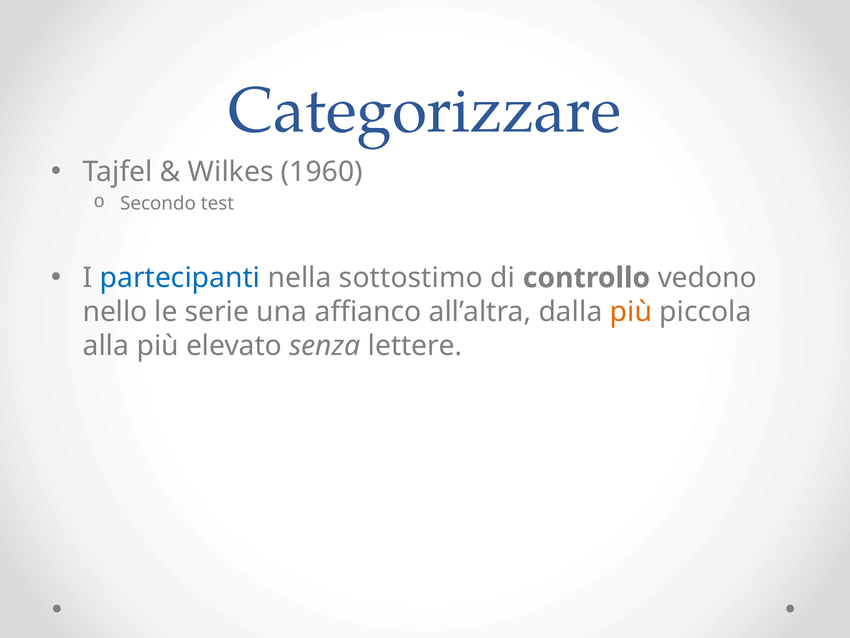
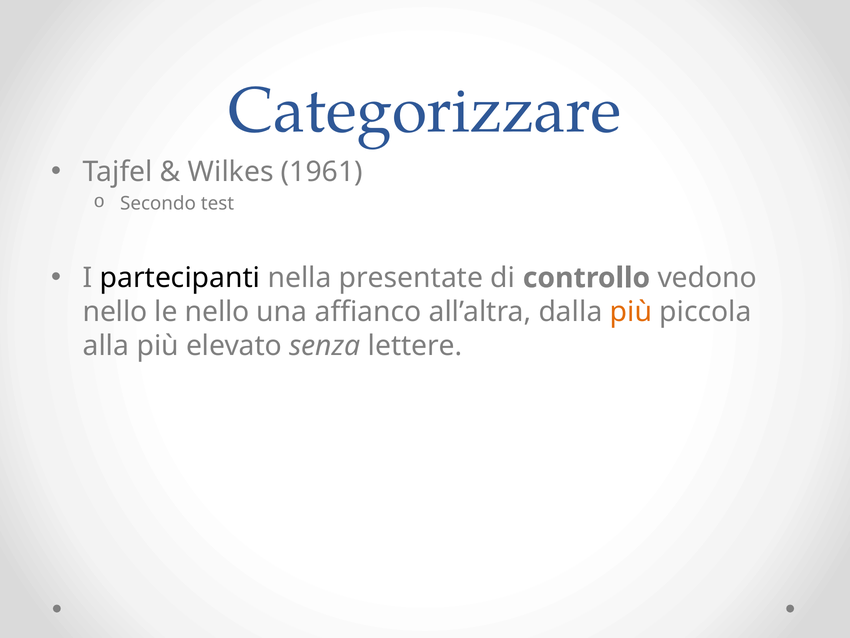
1960: 1960 -> 1961 (322, 172)
partecipanti colour: blue -> black (180, 278)
sottostimo: sottostimo -> presentate (411, 278)
le serie: serie -> nello (217, 312)
